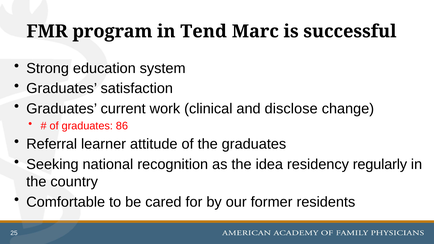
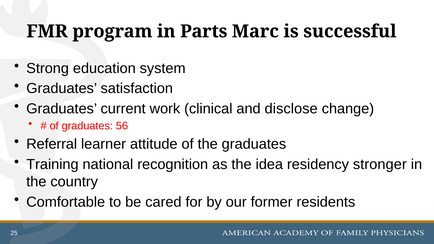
Tend: Tend -> Parts (204, 31)
86: 86 -> 56 (122, 126)
Seeking: Seeking -> Training (52, 165)
regularly: regularly -> stronger (380, 165)
